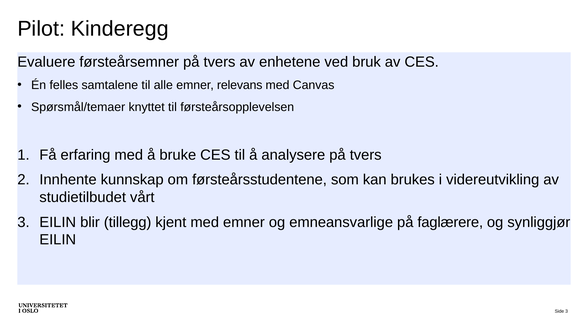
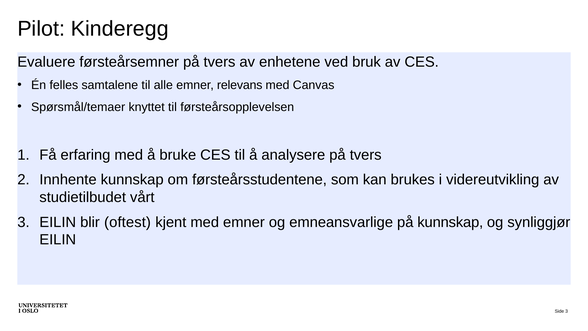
tillegg: tillegg -> oftest (128, 222)
på faglærere: faglærere -> kunnskap (450, 222)
